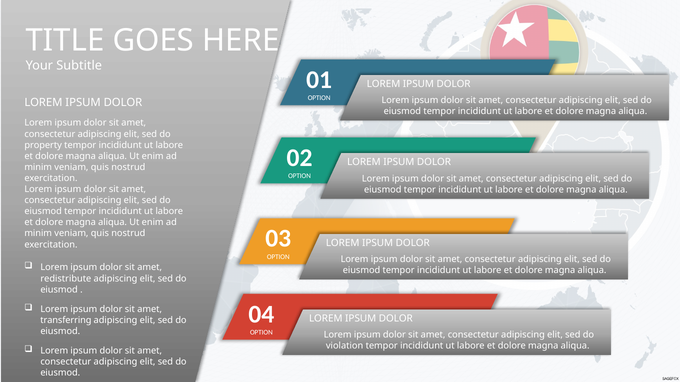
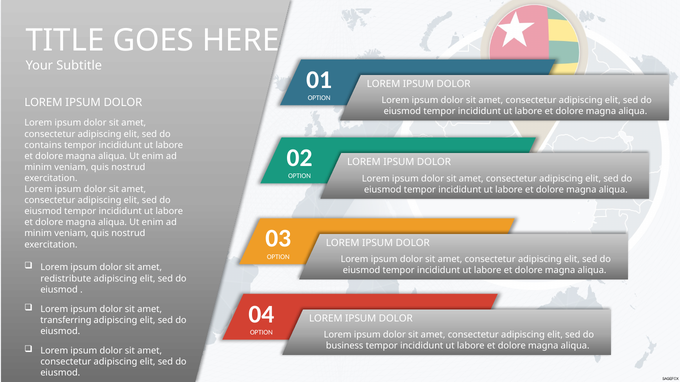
property: property -> contains (43, 145)
violation: violation -> business (345, 346)
